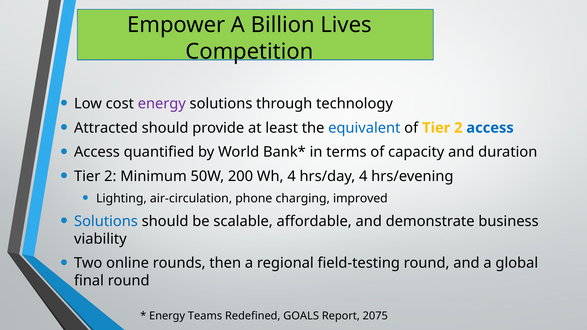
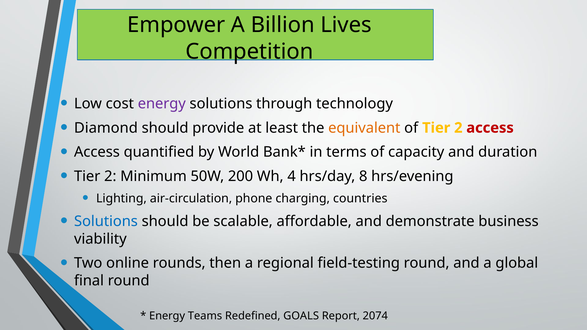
Attracted: Attracted -> Diamond (106, 128)
equivalent colour: blue -> orange (364, 128)
access colour: blue -> red (490, 128)
hrs/day 4: 4 -> 8 (363, 176)
improved: improved -> countries (360, 198)
2075: 2075 -> 2074 (375, 316)
